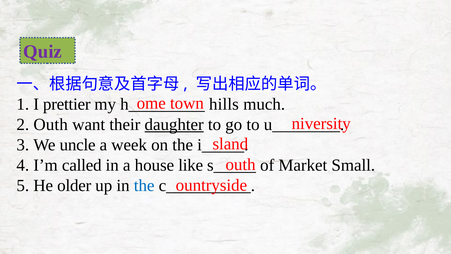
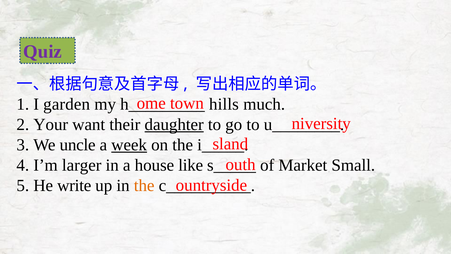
prettier: prettier -> garden (67, 104)
Outh: Outh -> Your (51, 124)
week underline: none -> present (129, 145)
called: called -> larger (82, 165)
older: older -> write (74, 185)
the colour: blue -> orange (144, 185)
